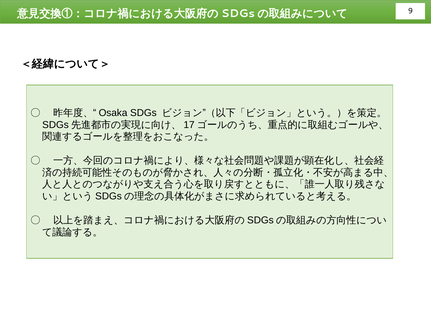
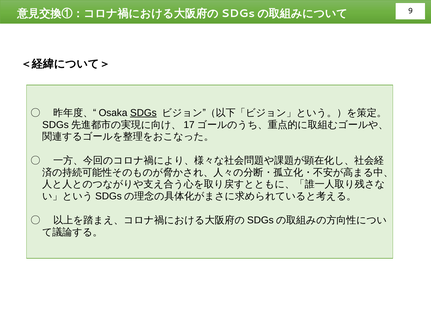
SDGs underline: none -> present (143, 113)
